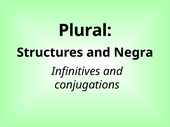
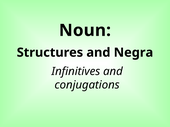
Plural: Plural -> Noun (85, 30)
